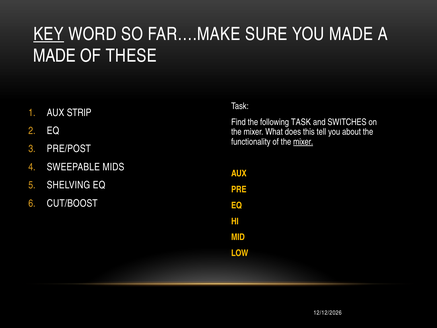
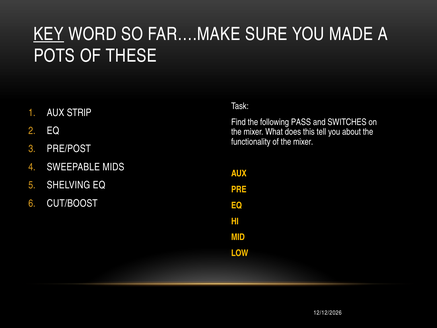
MADE: MADE -> POTS (54, 56)
following TASK: TASK -> PASS (301, 122)
mixer underline: present -> none (303, 142)
